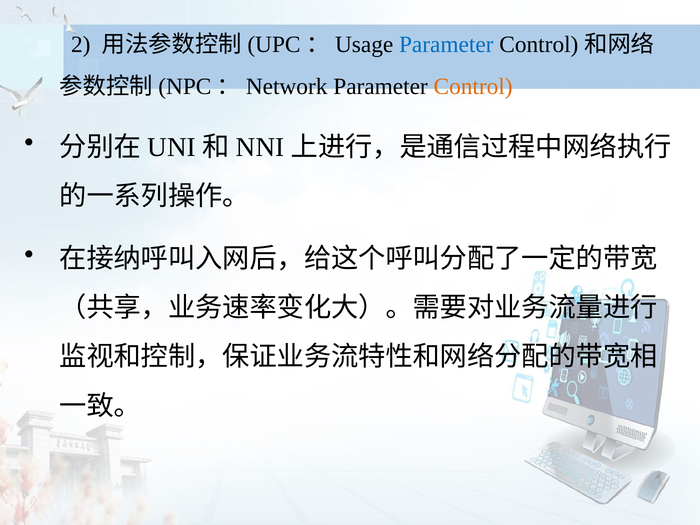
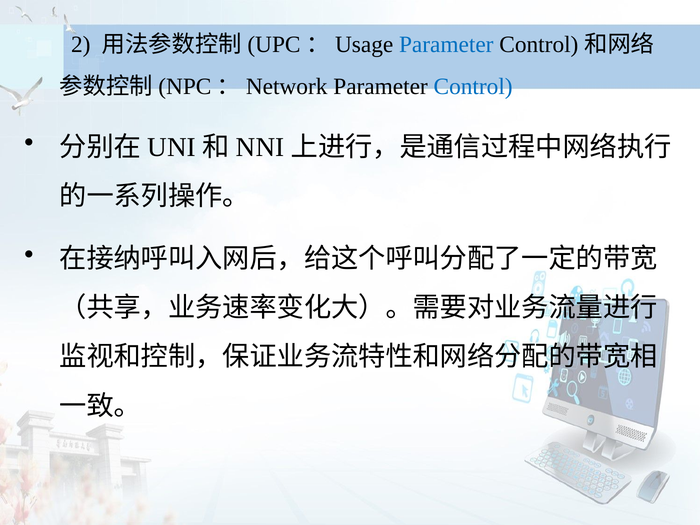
Control colour: orange -> blue (473, 87)
